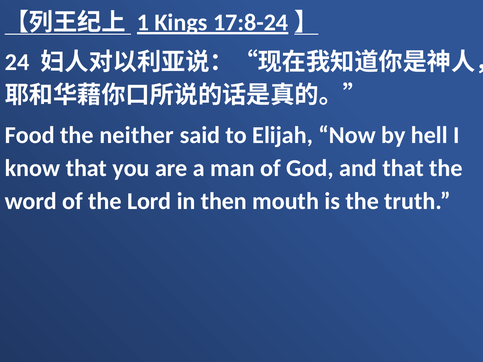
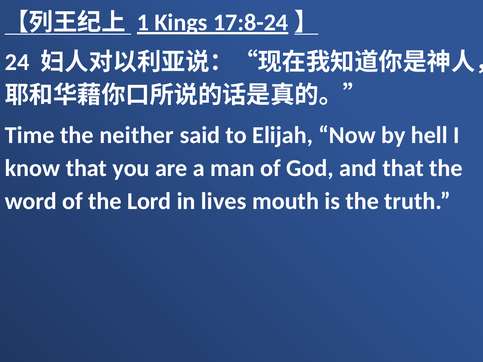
Food: Food -> Time (30, 135)
then: then -> lives (224, 201)
